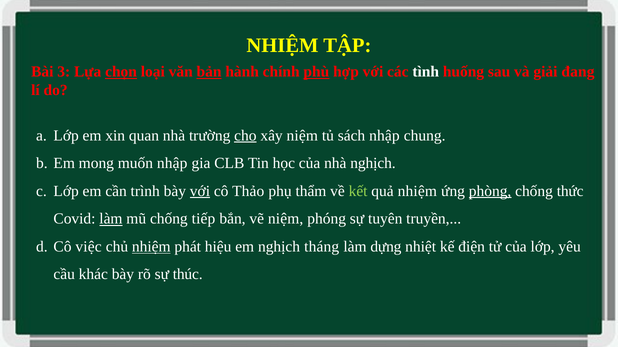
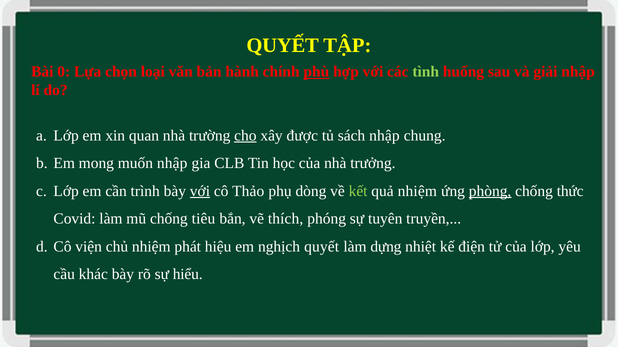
NHIỆM: NHIỆM -> QUYẾT (283, 46)
3: 3 -> 0 (64, 72)
chọn underline: present -> none (121, 72)
bản underline: present -> none (209, 72)
tình colour: white -> light green (426, 72)
giải đang: đang -> nhập (578, 72)
xây niệm: niệm -> được (302, 136)
nhà nghịch: nghịch -> trưởng (373, 164)
thẩm: thẩm -> dòng (311, 191)
làm underline: present -> none (111, 219)
tiếp: tiếp -> tiêu (204, 219)
vẽ niệm: niệm -> thích (286, 219)
việc: việc -> viện (89, 247)
nhiệm underline: present -> none (151, 247)
nghịch tháng: tháng -> quyết (322, 247)
thúc: thúc -> hiểu (188, 275)
